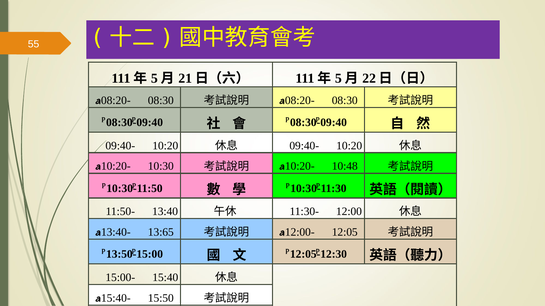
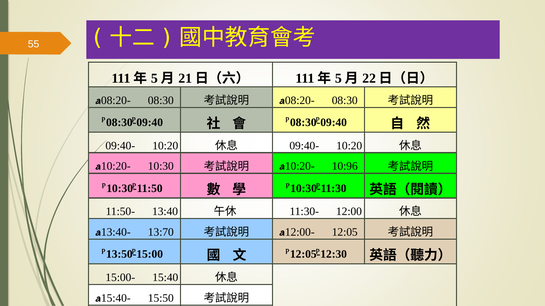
10:48: 10:48 -> 10:96 (345, 167)
13:65: 13:65 -> 13:70 (161, 233)
